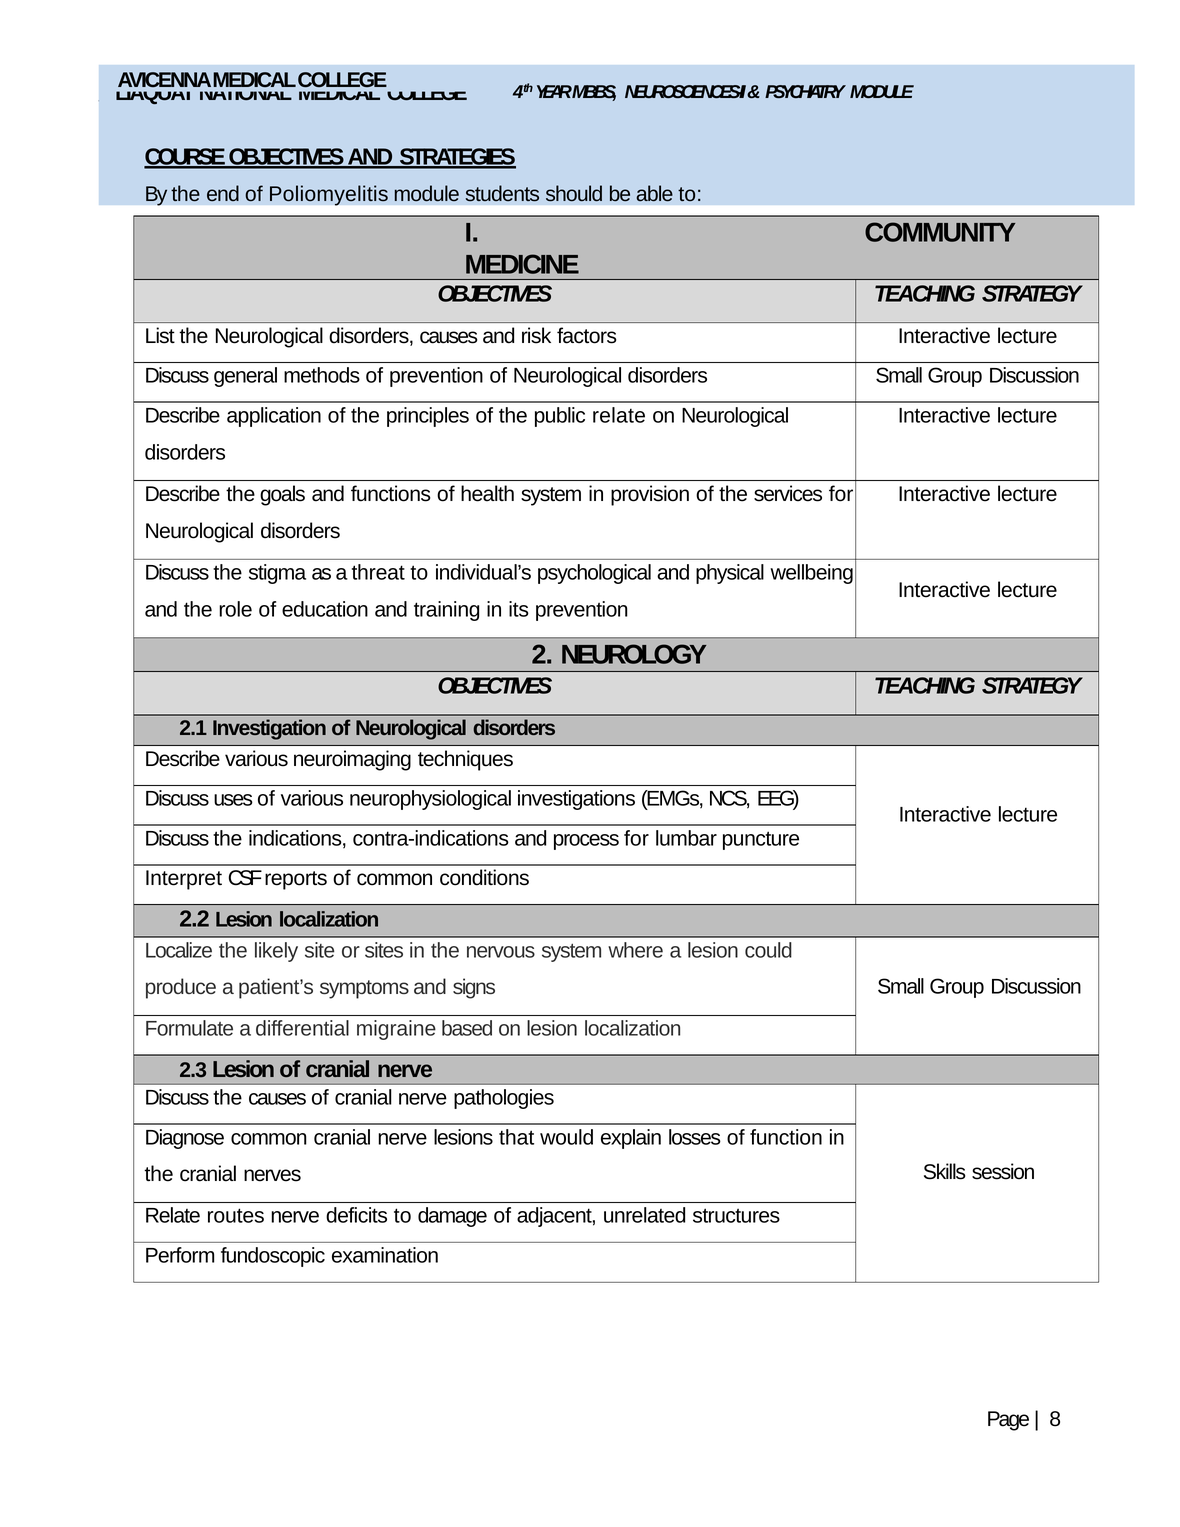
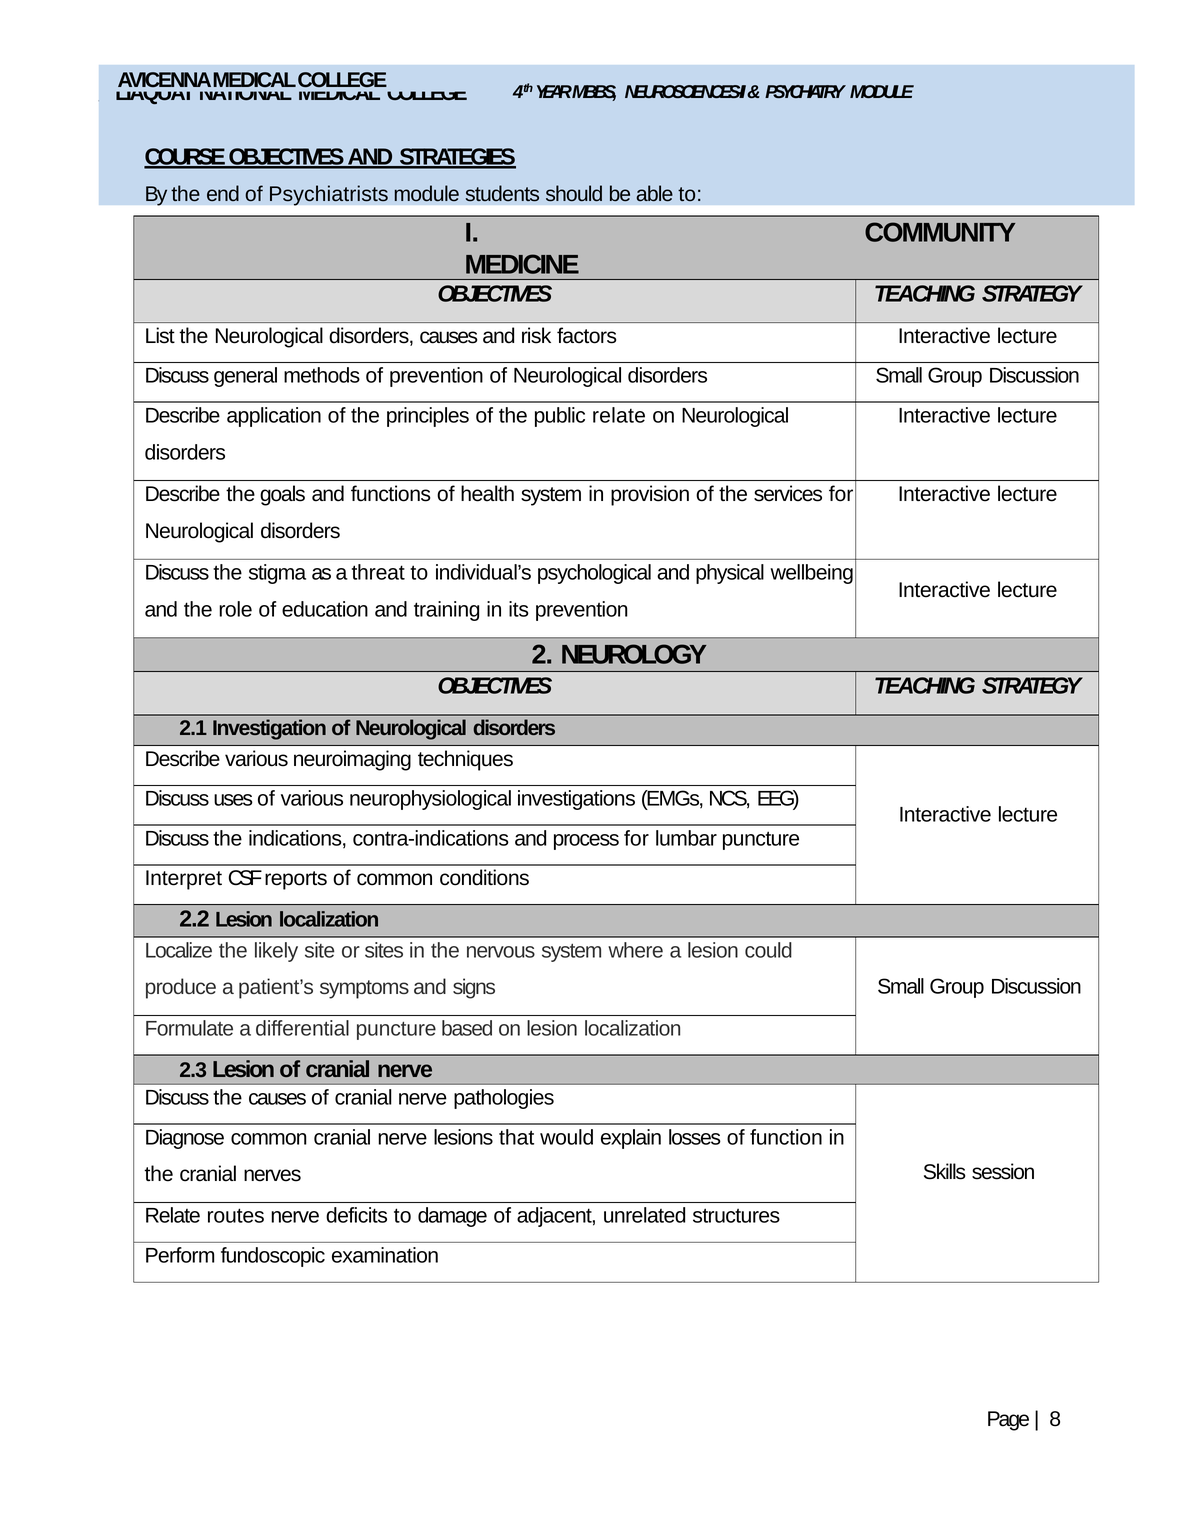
Poliomyelitis: Poliomyelitis -> Psychiatrists (328, 194)
differential migraine: migraine -> puncture (396, 1029)
